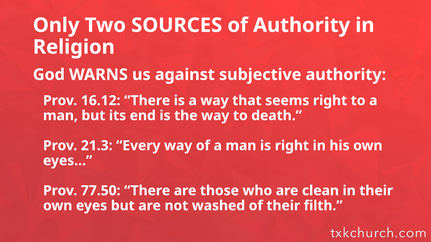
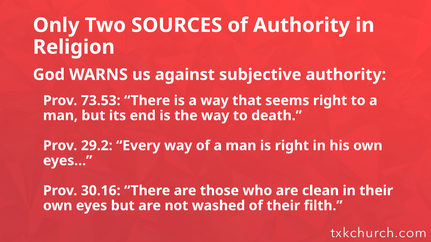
16.12: 16.12 -> 73.53 (101, 101)
21.3: 21.3 -> 29.2 (97, 146)
77.50: 77.50 -> 30.16 (101, 191)
